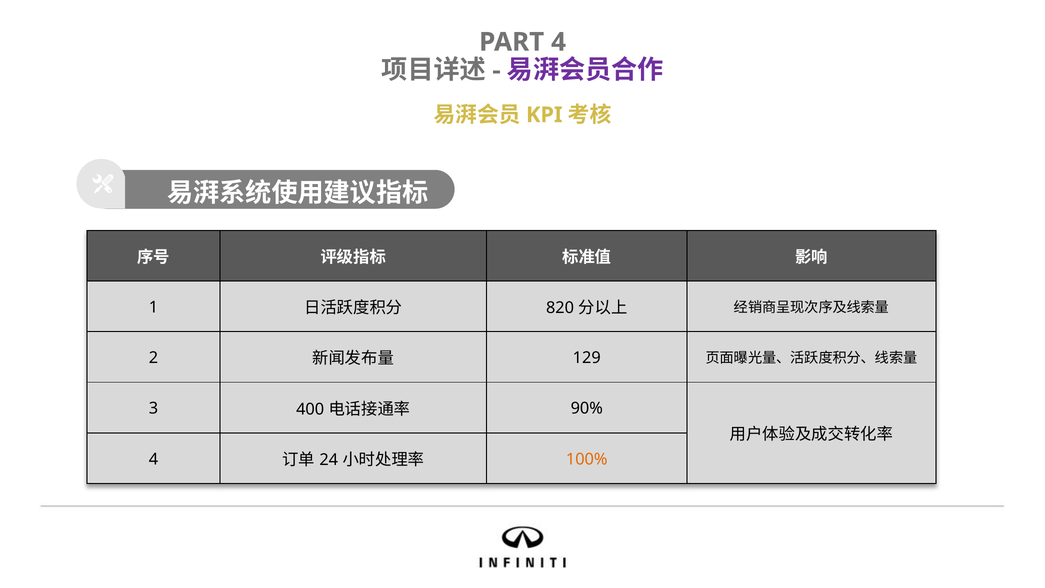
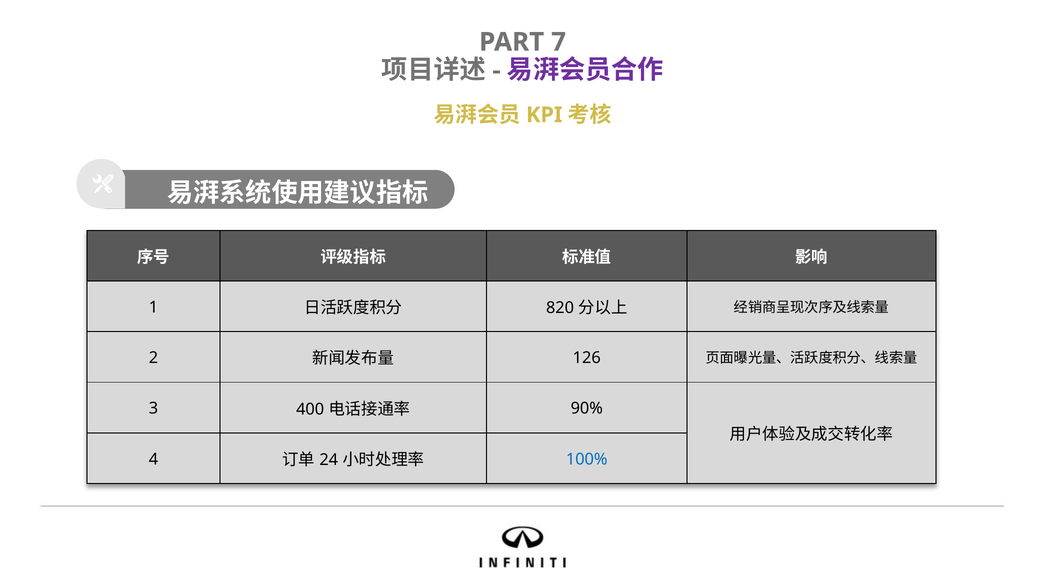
PART 4: 4 -> 7 (559, 42)
129: 129 -> 126 (587, 358)
100% colour: orange -> blue (587, 459)
